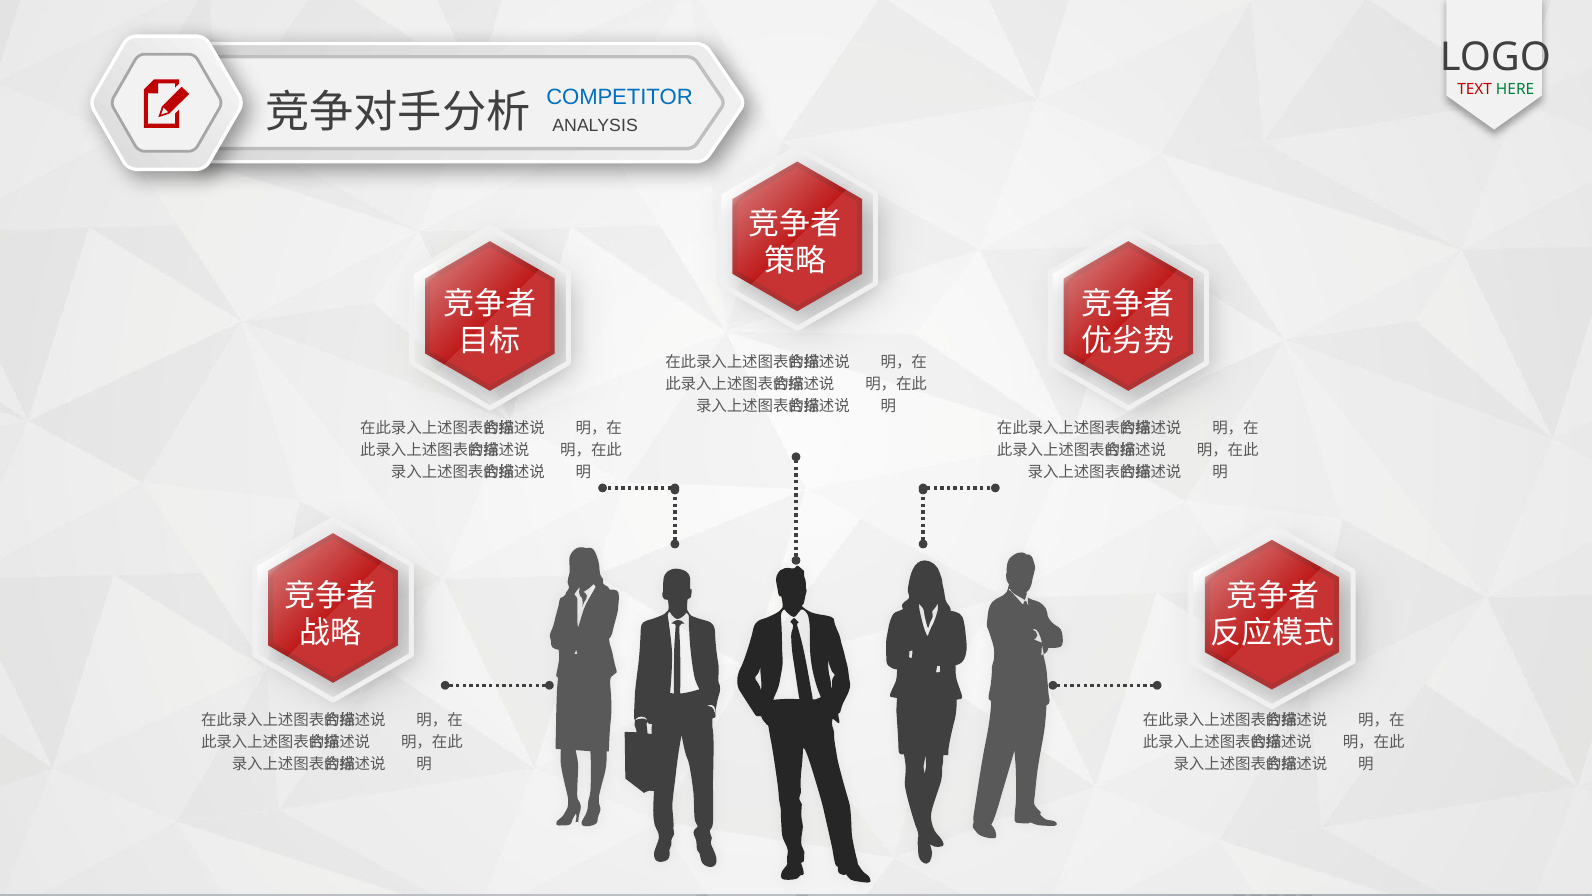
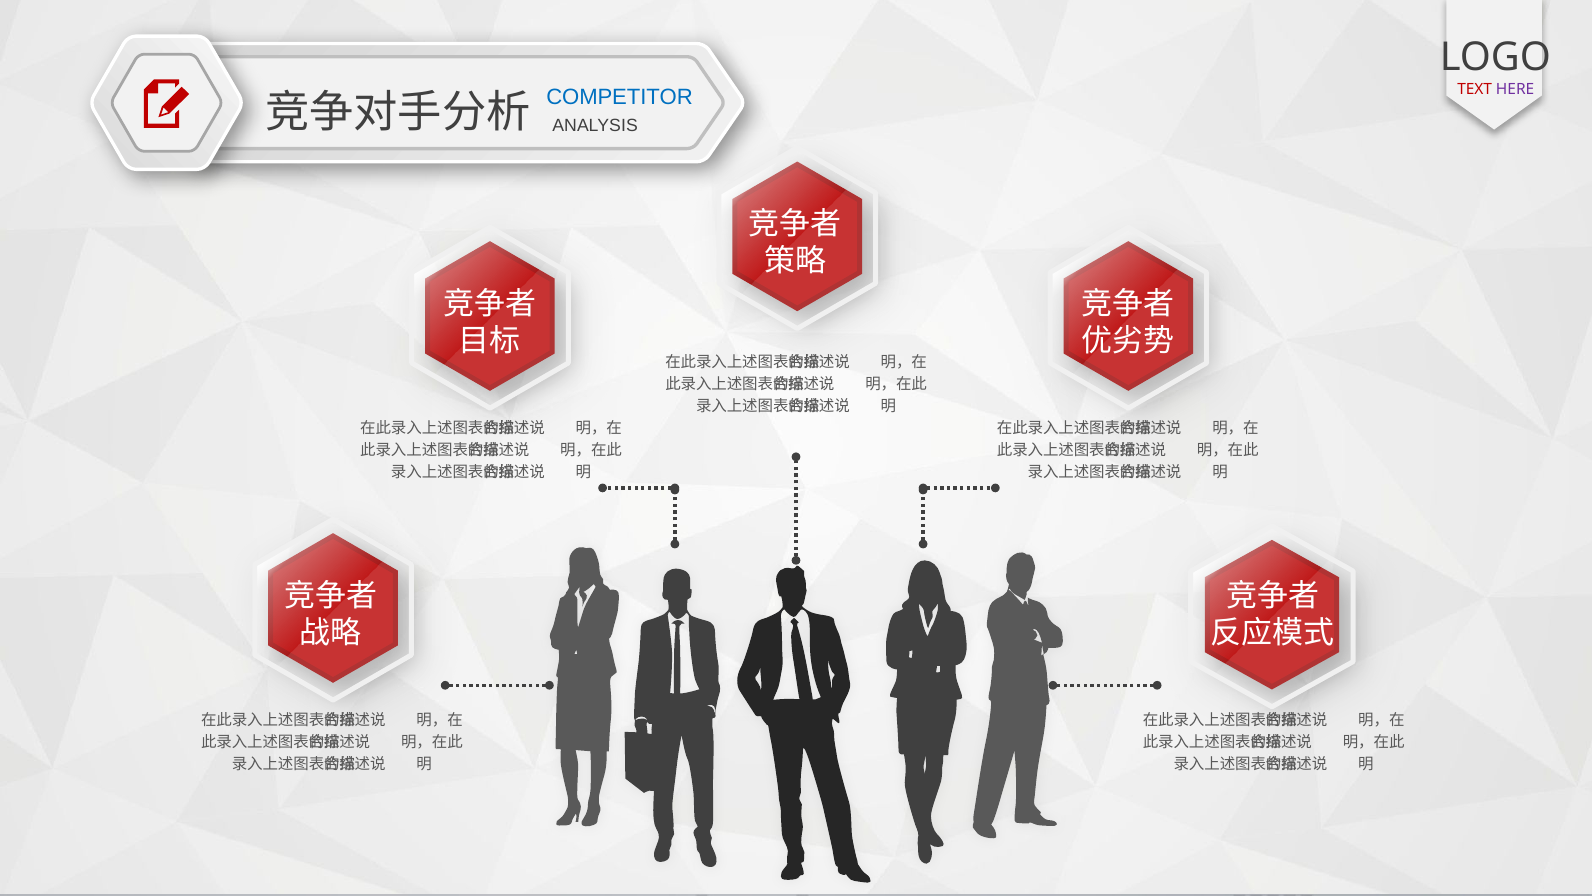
HERE colour: green -> purple (1515, 89)
